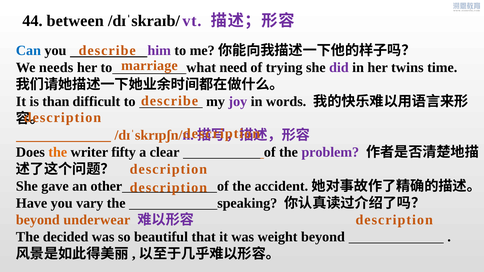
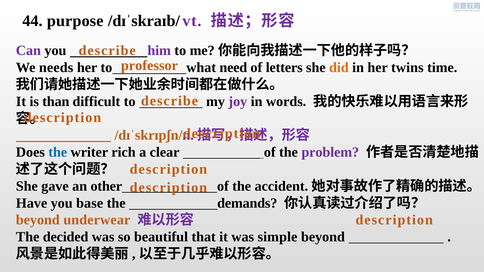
between: between -> purpose (75, 21)
Can colour: blue -> purple (28, 51)
marriage: marriage -> professor (149, 66)
trying: trying -> letters (284, 68)
did colour: purple -> orange (339, 68)
the colour: orange -> blue (58, 152)
fifty: fifty -> rich (124, 152)
vary: vary -> base (90, 203)
speaking: speaking -> demands (247, 203)
weight: weight -> simple (277, 237)
